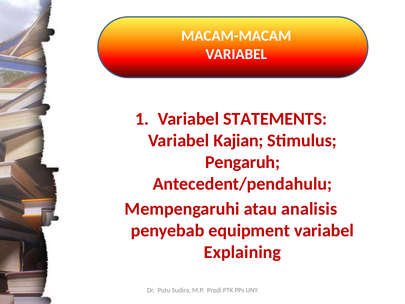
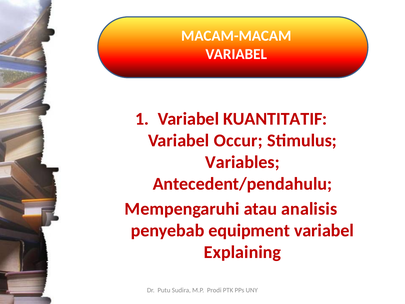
STATEMENTS: STATEMENTS -> KUANTITATIF (275, 119)
Kajian: Kajian -> Occur (238, 140)
Pengaruh: Pengaruh -> Variables (243, 162)
